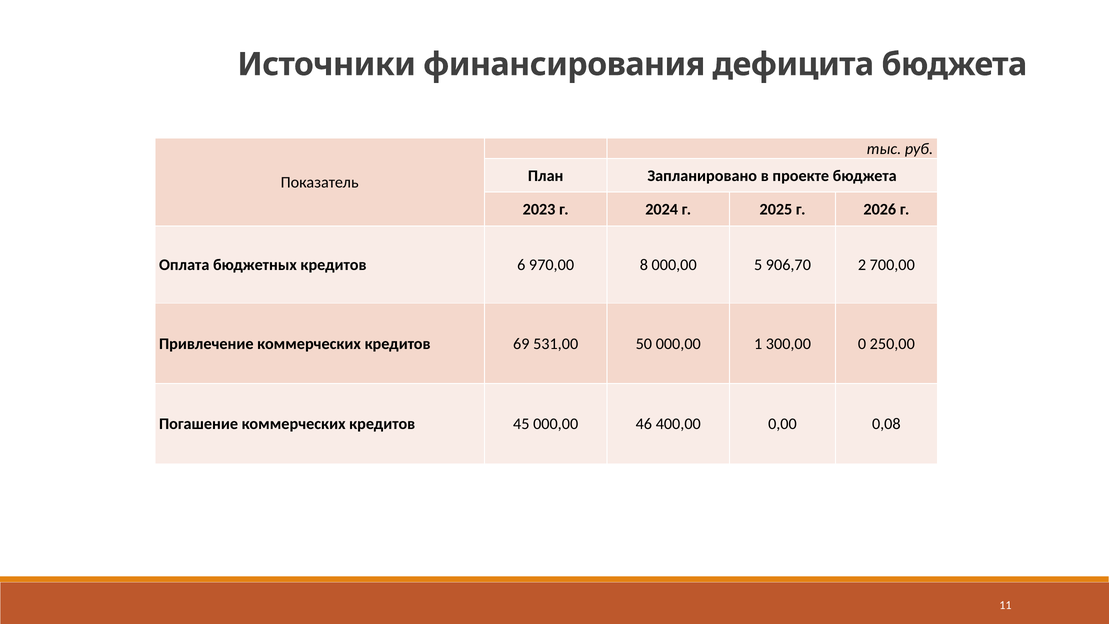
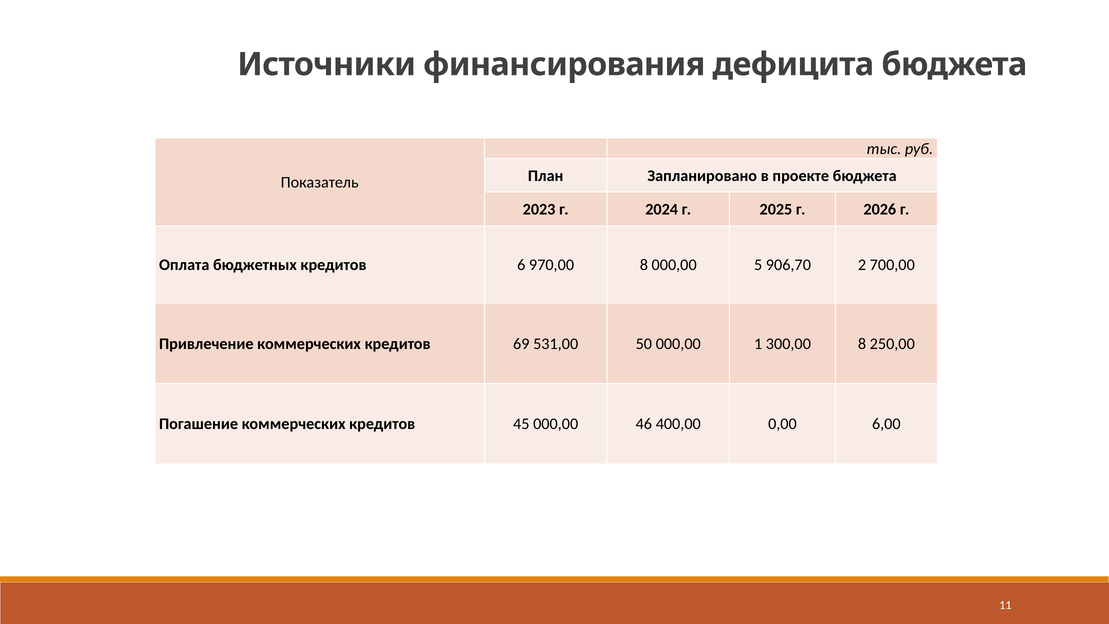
300,00 0: 0 -> 8 (862, 344)
0,08: 0,08 -> 6,00 (886, 424)
